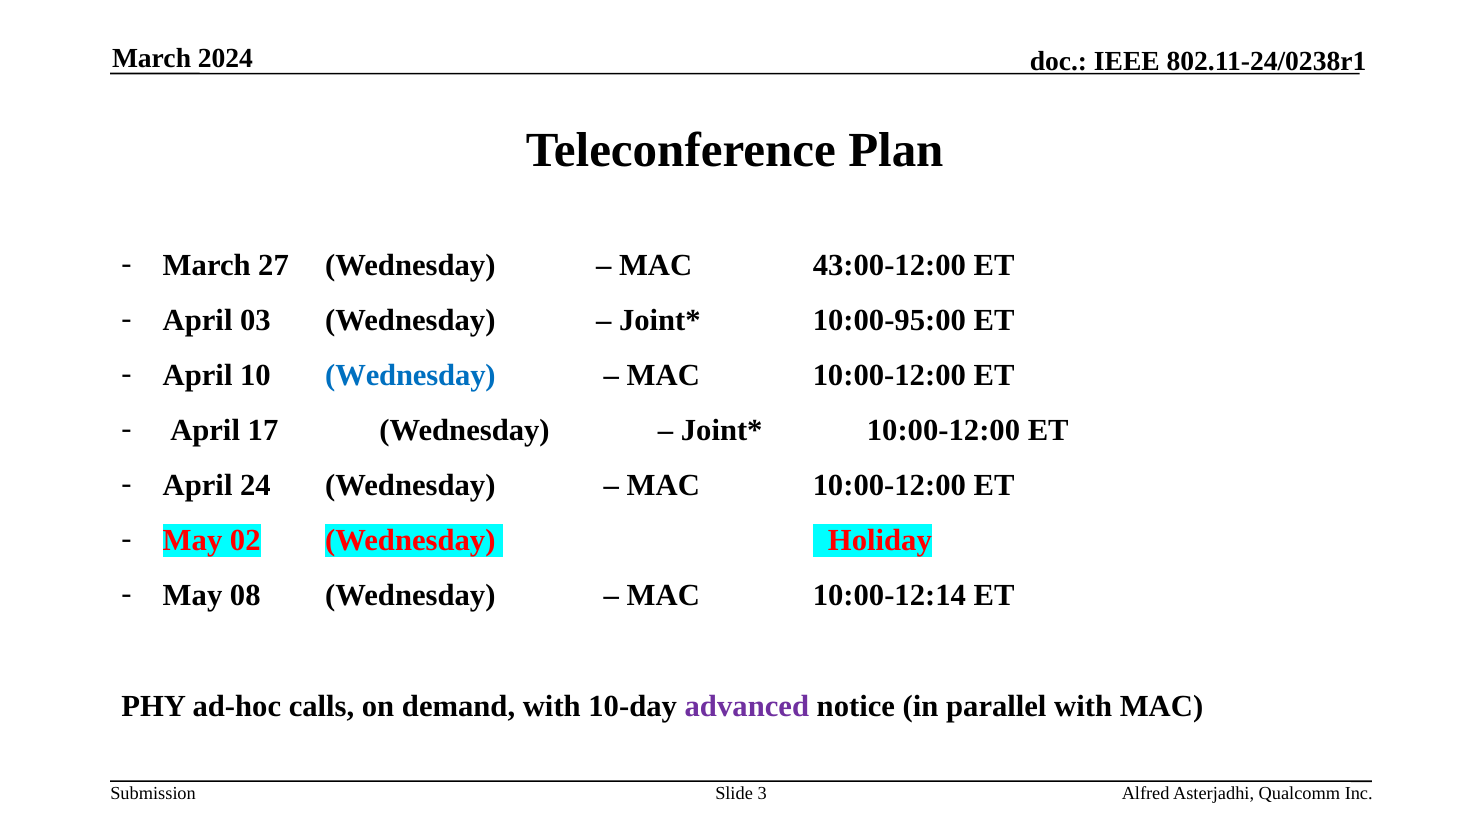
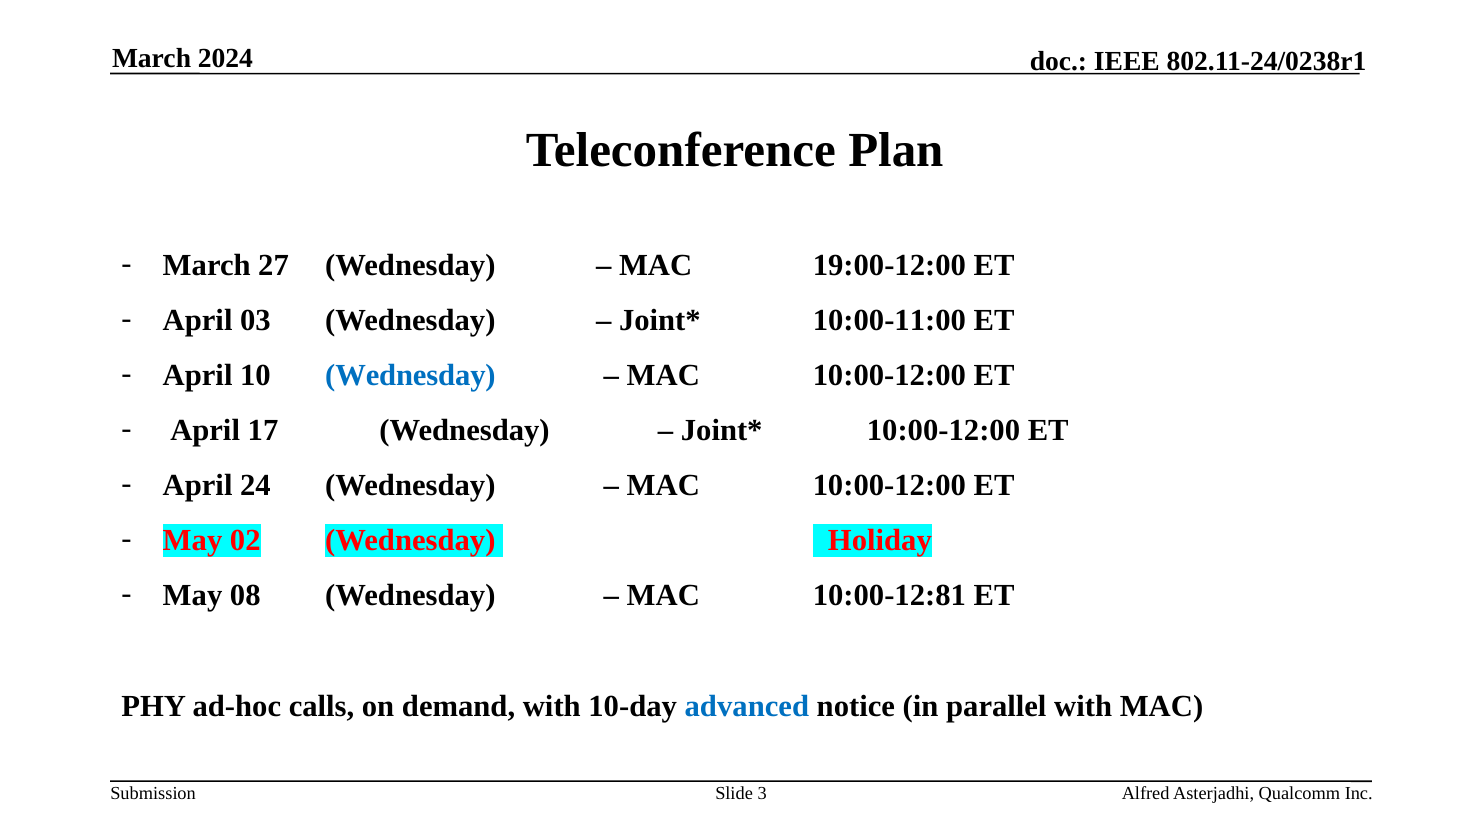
43:00-12:00: 43:00-12:00 -> 19:00-12:00 (889, 265)
10:00-95:00: 10:00-95:00 -> 10:00-11:00 (889, 320)
10:00-12:14: 10:00-12:14 -> 10:00-12:81 (889, 596)
advanced colour: purple -> blue (747, 706)
